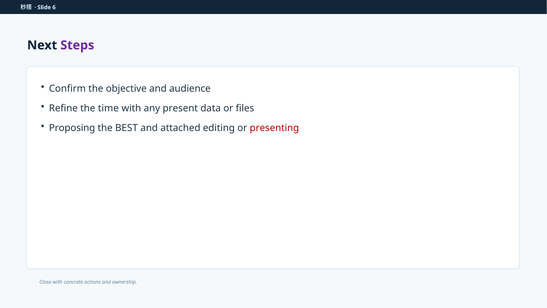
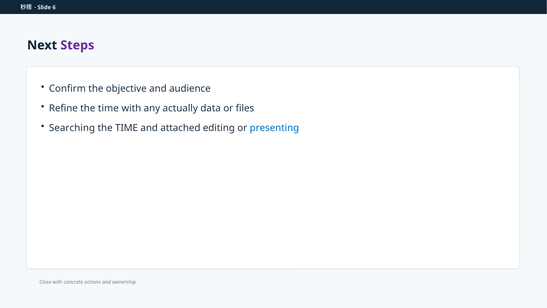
present: present -> actually (180, 108)
Proposing: Proposing -> Searching (72, 128)
BEST: BEST -> TIME (127, 128)
presenting colour: red -> blue (274, 128)
